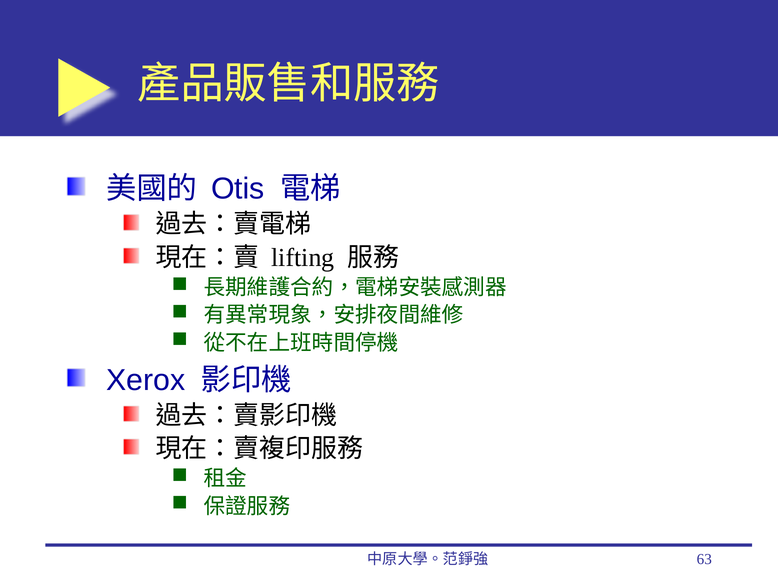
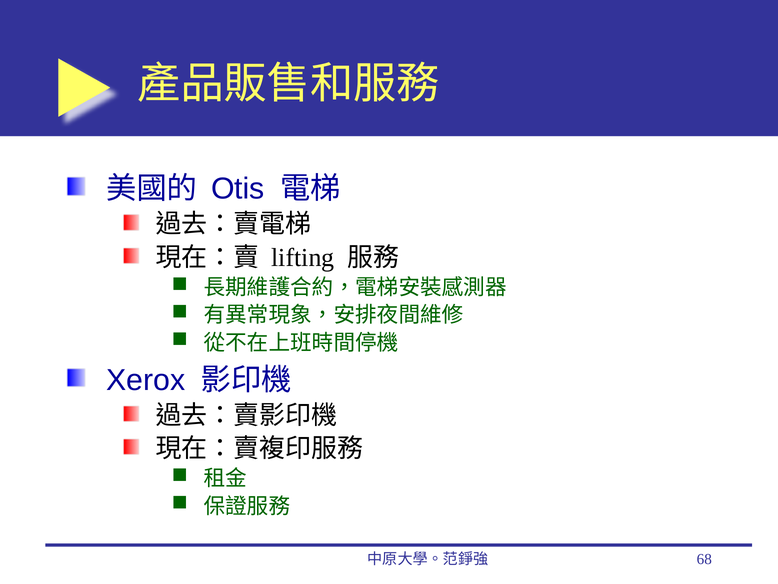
63: 63 -> 68 (704, 559)
